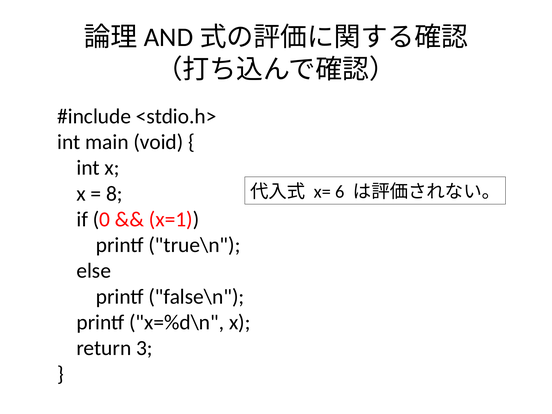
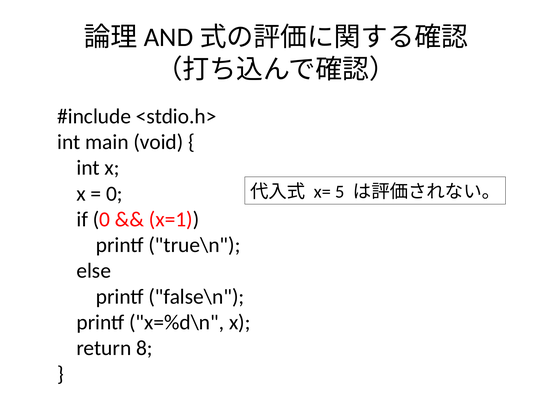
6: 6 -> 5 (340, 192)
8: 8 -> 0 (114, 194)
3: 3 -> 8 (144, 348)
